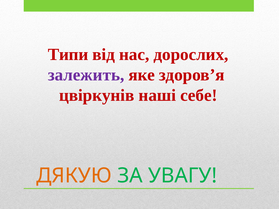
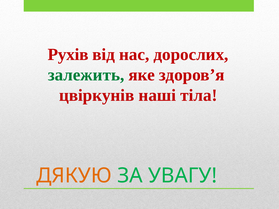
Типи: Типи -> Рухів (68, 54)
залежить colour: purple -> green (86, 75)
себе: себе -> тіла (199, 95)
